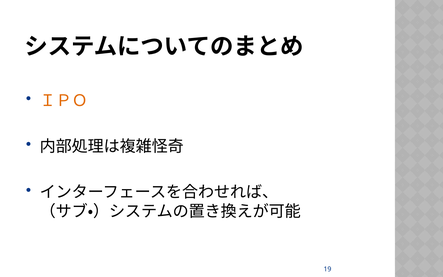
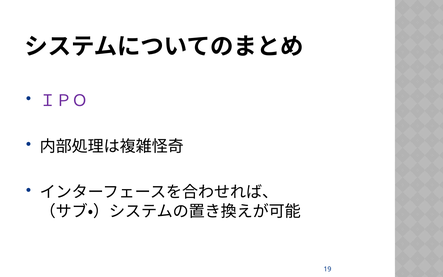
ＩＰＯ colour: orange -> purple (64, 101)
